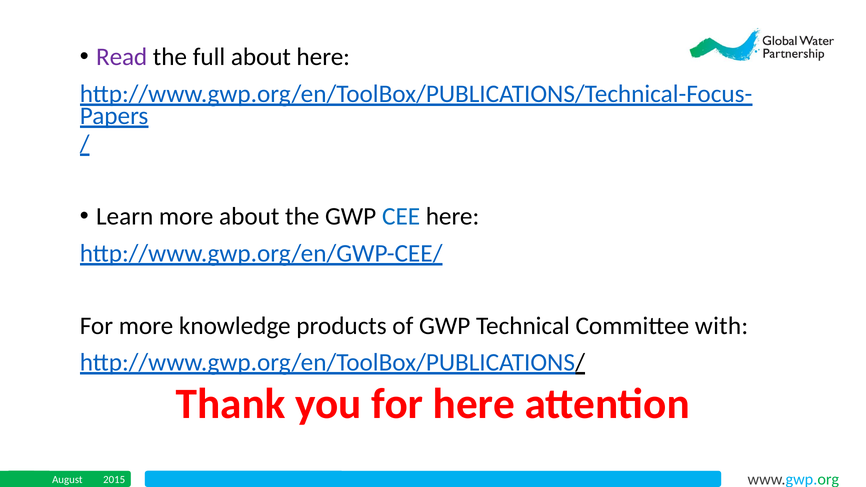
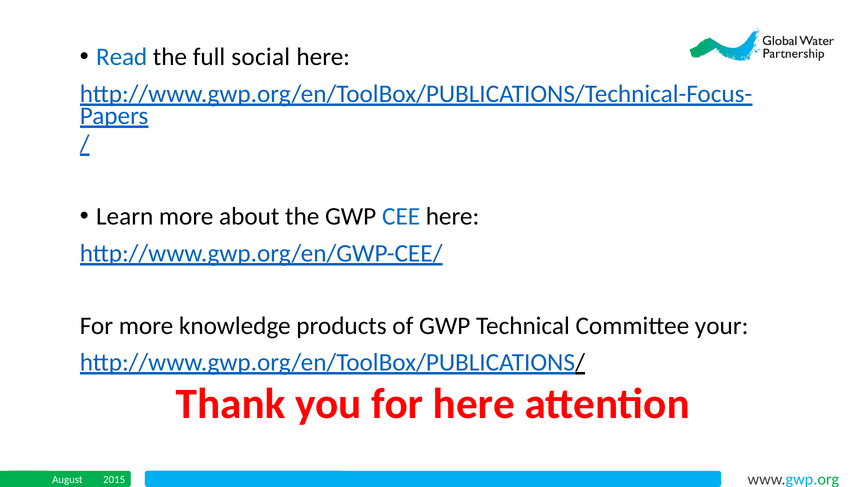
Read colour: purple -> blue (122, 57)
full about: about -> social (261, 57)
with: with -> your (722, 326)
